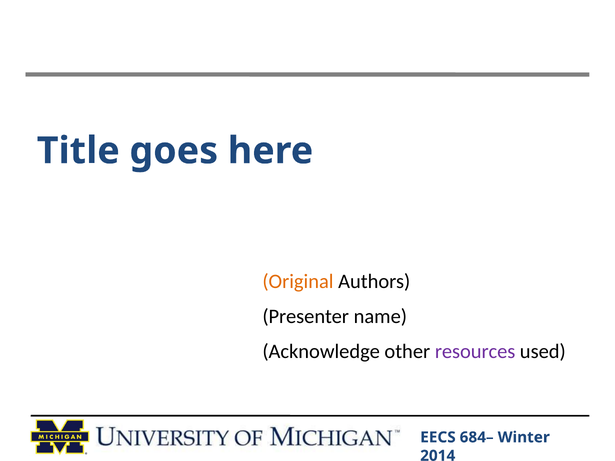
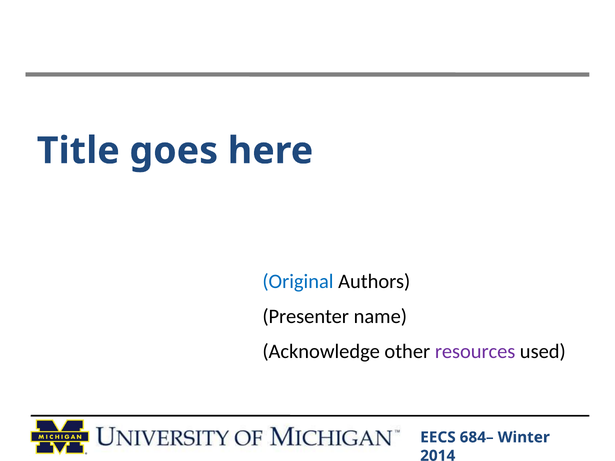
Original colour: orange -> blue (298, 282)
